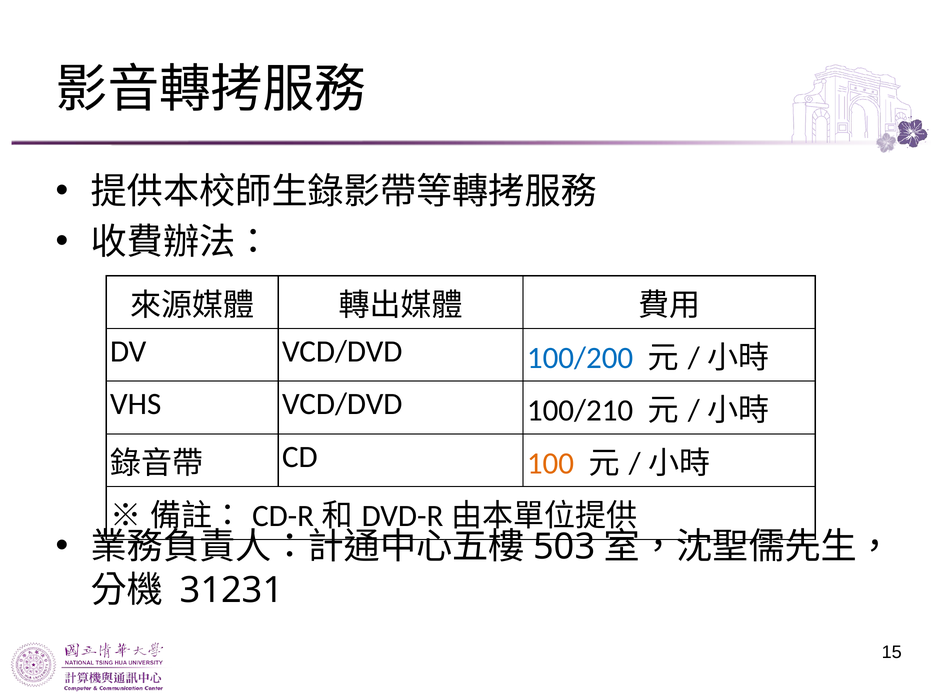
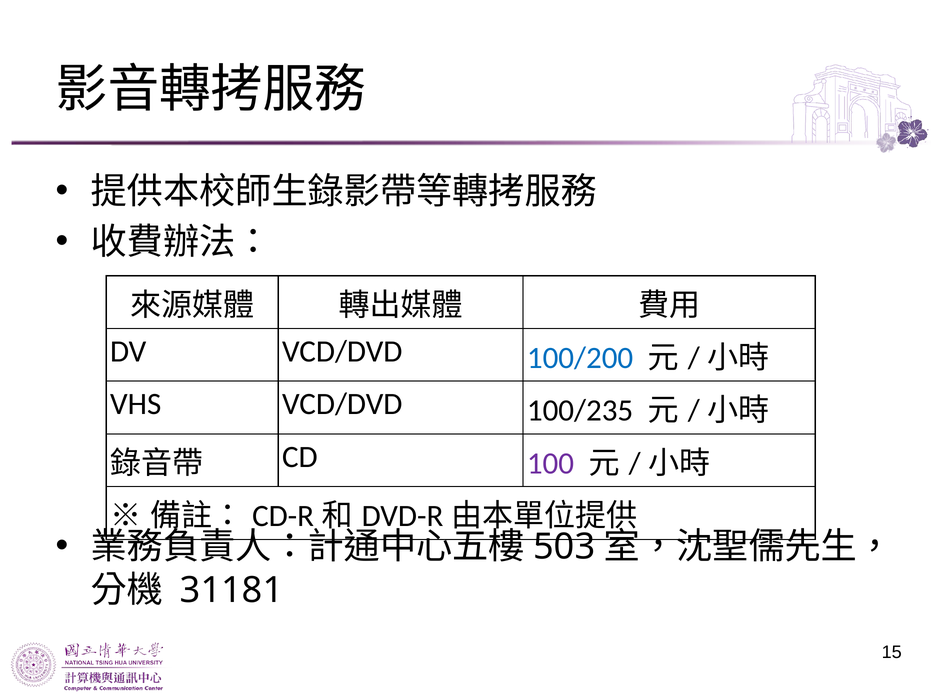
100/210: 100/210 -> 100/235 (580, 411)
100 colour: orange -> purple (550, 464)
31231: 31231 -> 31181 (232, 590)
